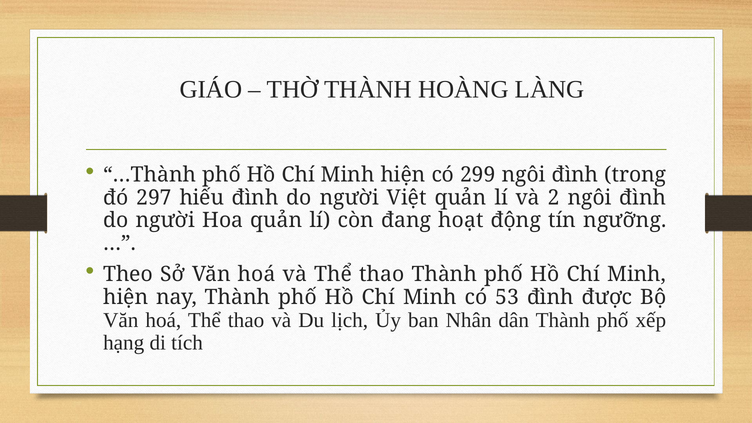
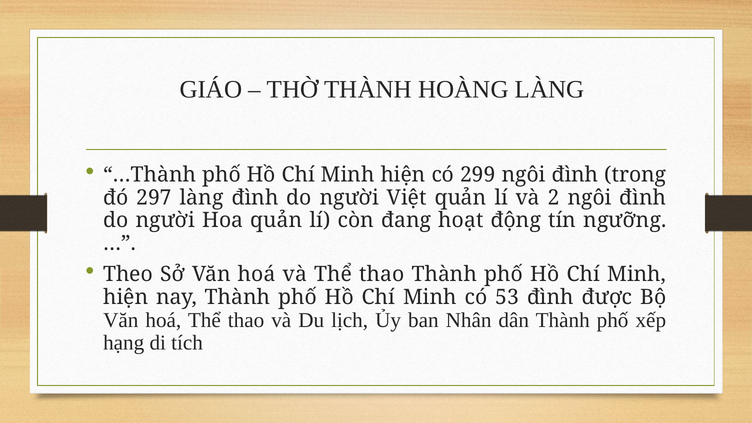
297 hiếu: hiếu -> làng (202, 198)
